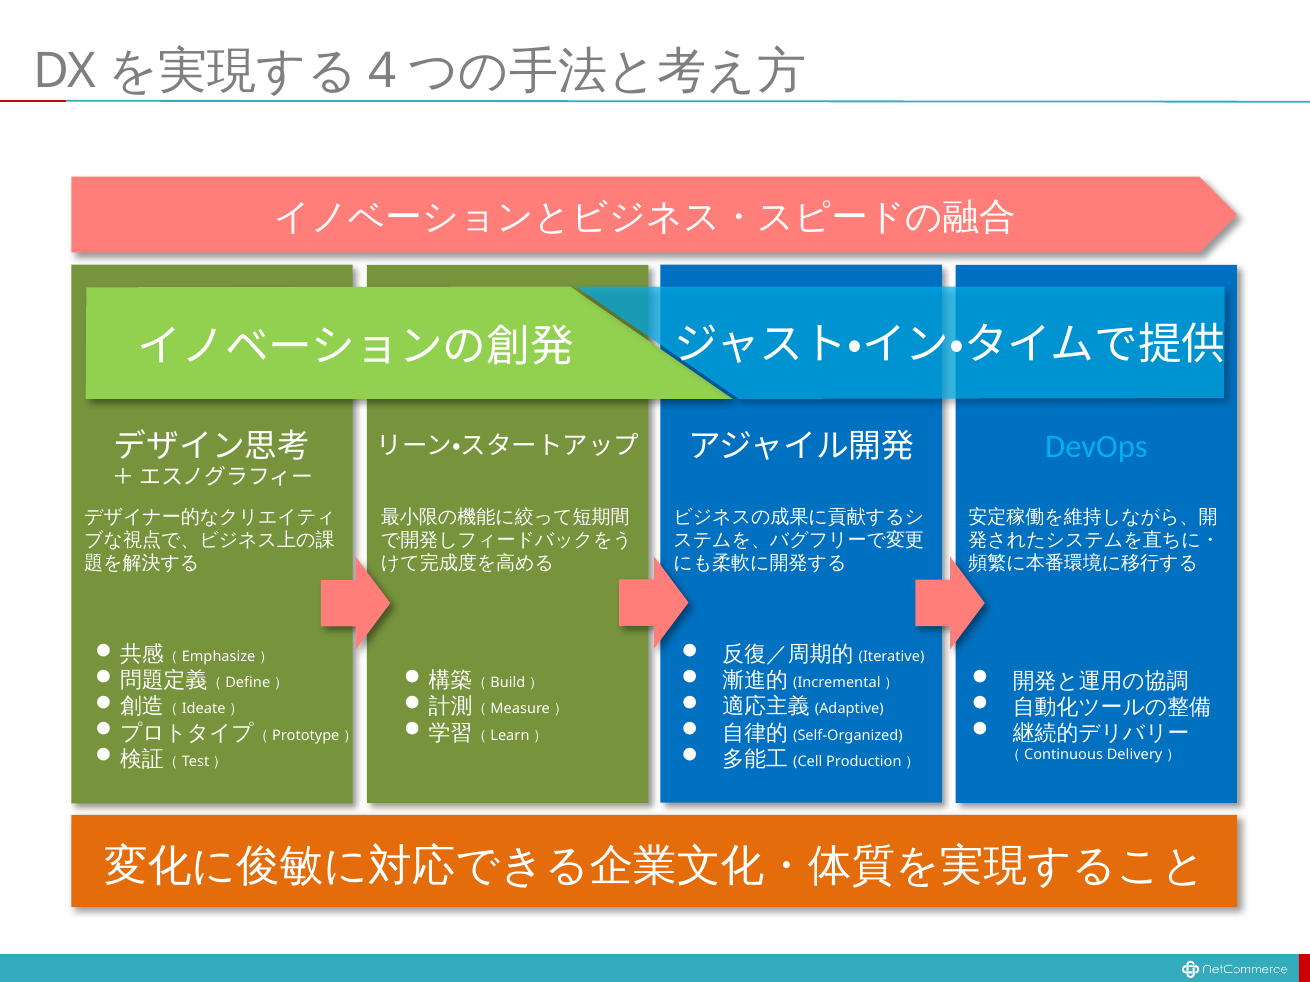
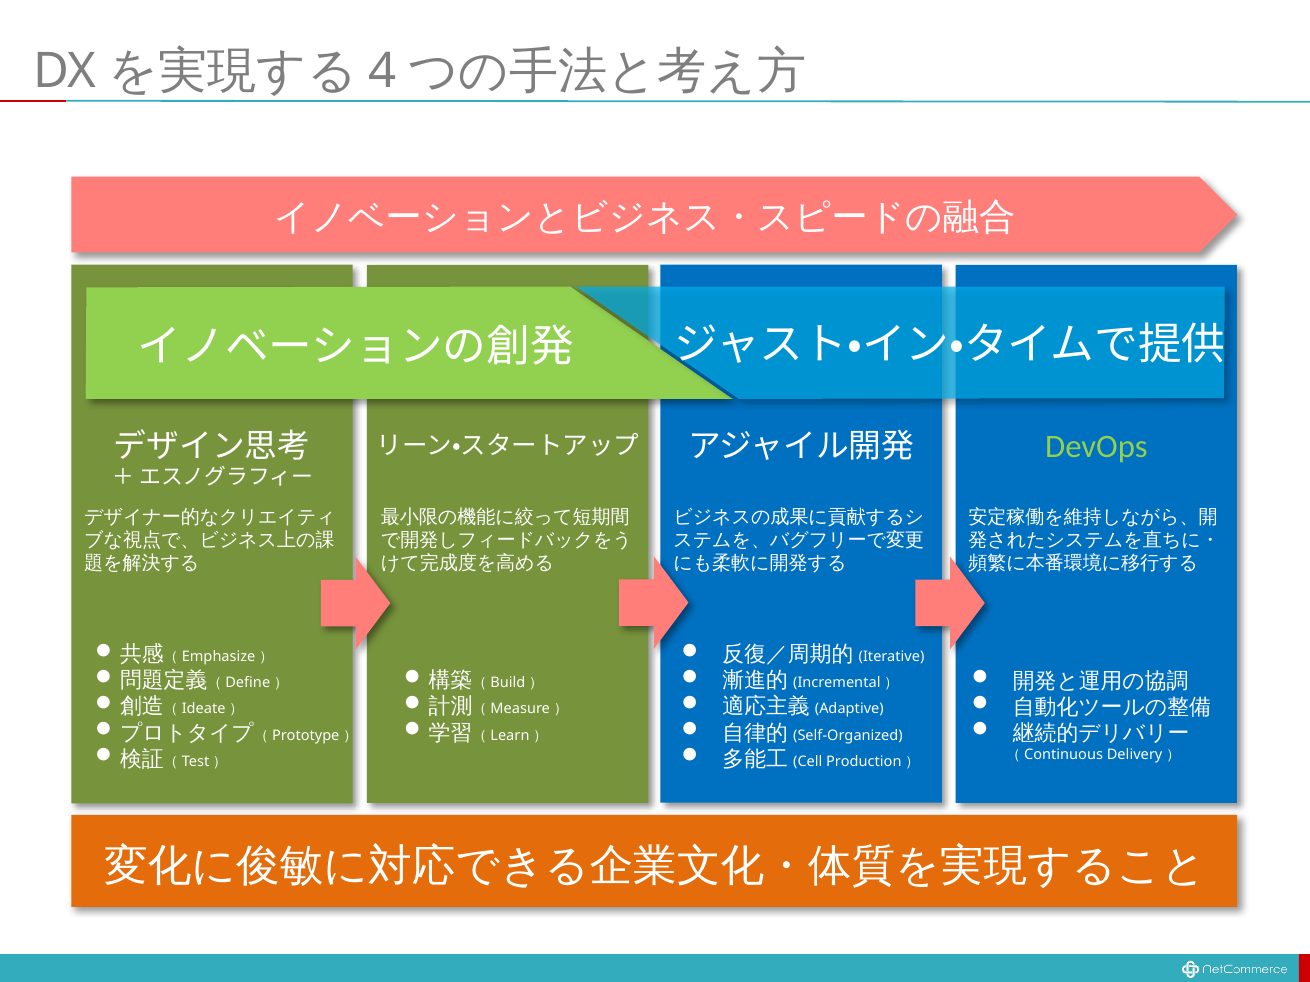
DevOps colour: light blue -> light green (1096, 447)
